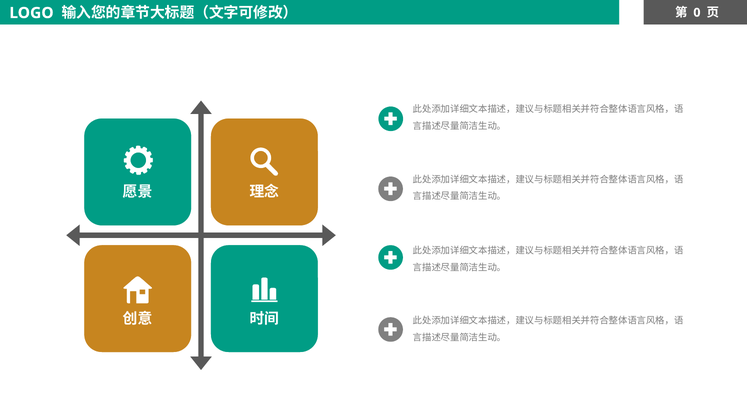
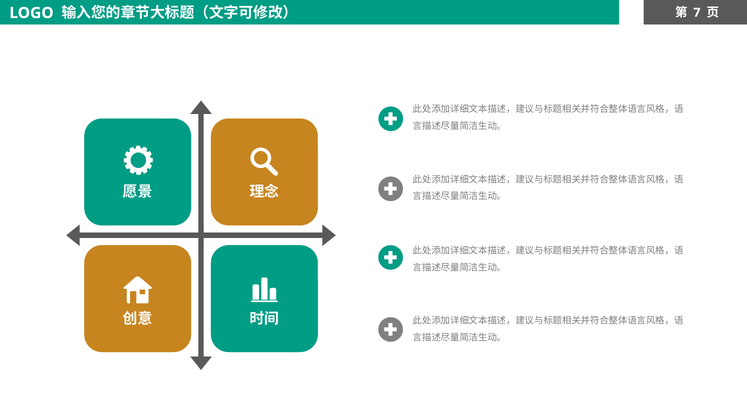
0: 0 -> 7 (697, 13)
